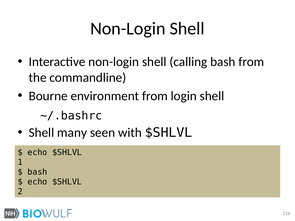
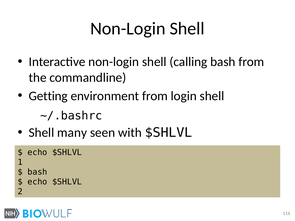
Bourne: Bourne -> Getting (48, 96)
